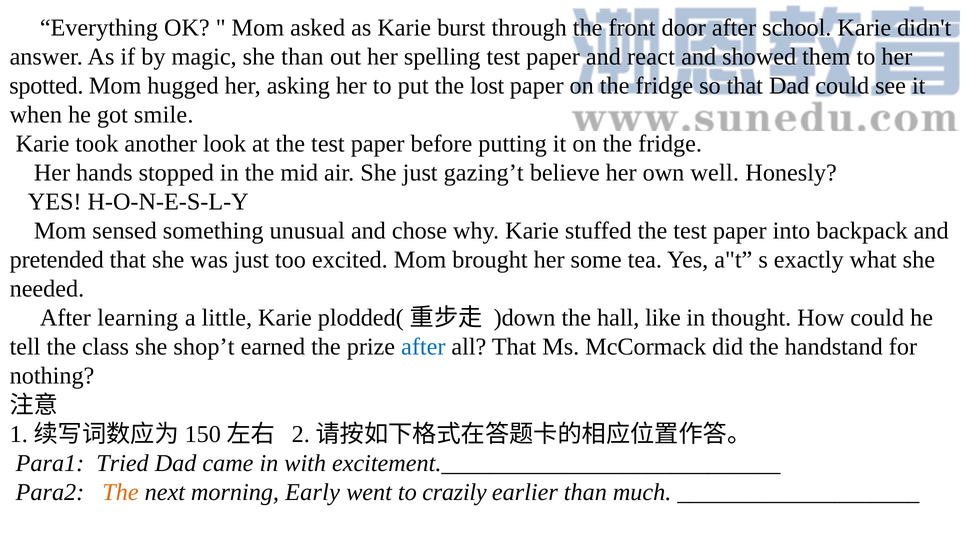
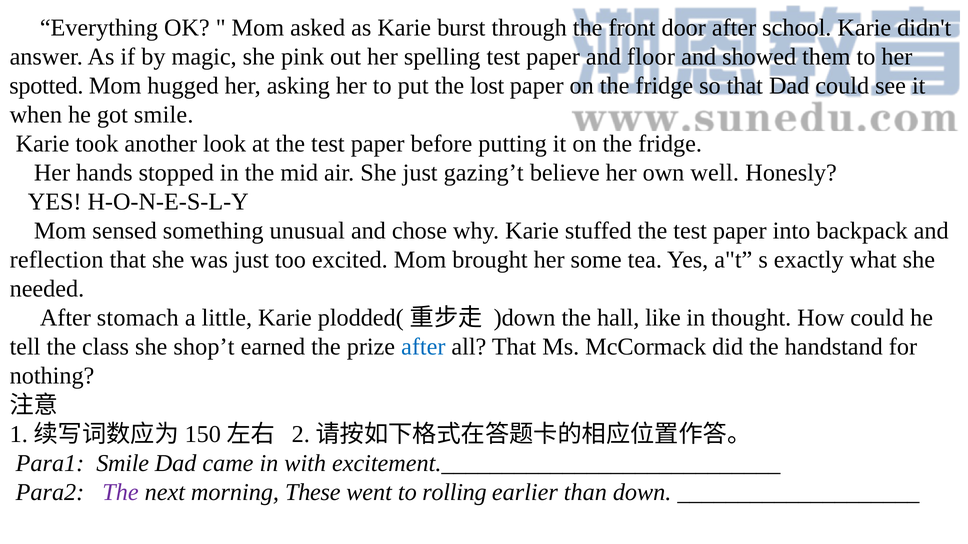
she than: than -> pink (303, 57)
react: react -> floor (651, 57)
pretended: pretended -> reflection (57, 260)
learning: learning -> stomach (138, 318)
Para1 Tried: Tried -> Smile (123, 463)
The colour: orange -> purple (120, 493)
Early: Early -> These (313, 493)
crazily: crazily -> rolling (455, 493)
much: much -> down (642, 493)
